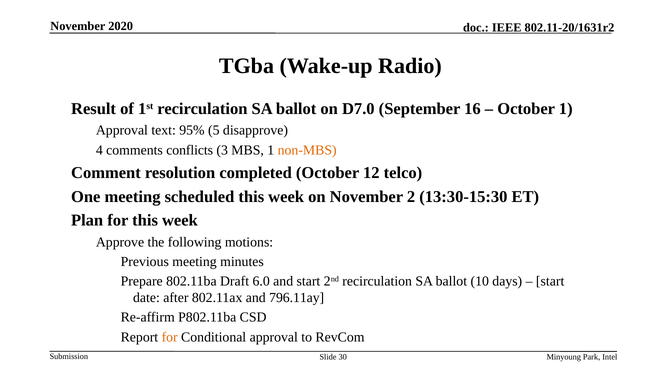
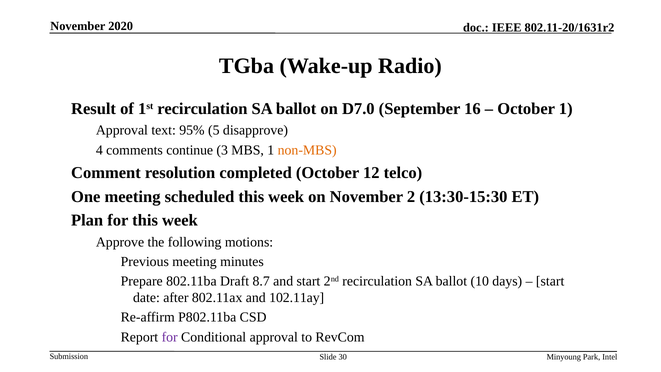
conflicts: conflicts -> continue (190, 150)
6.0: 6.0 -> 8.7 (261, 281)
796.11ay: 796.11ay -> 102.11ay (297, 298)
for colour: orange -> purple (170, 337)
